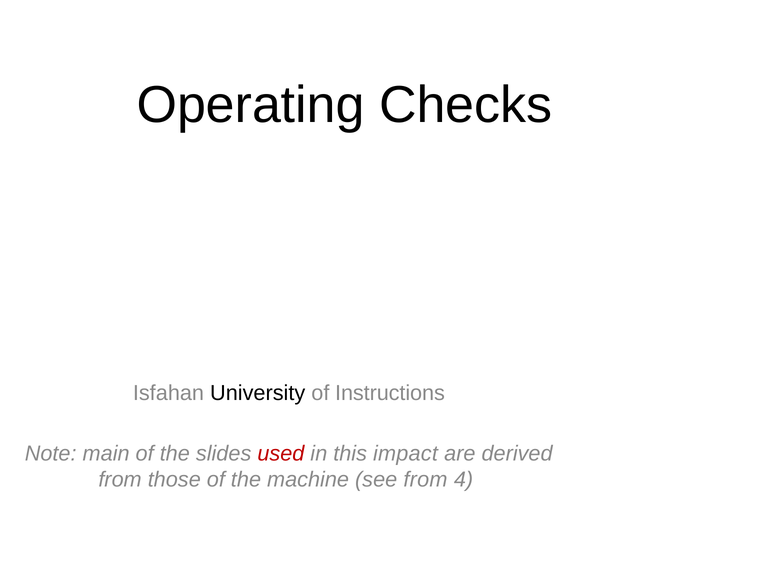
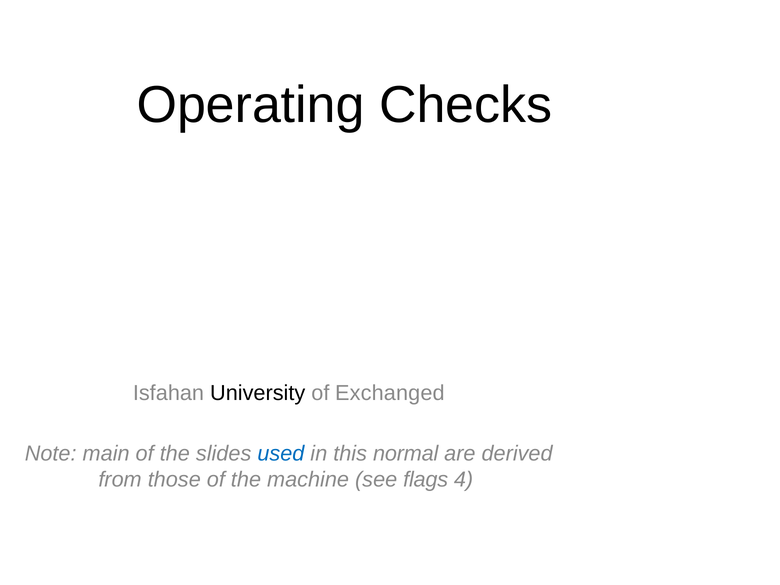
Instructions: Instructions -> Exchanged (390, 393)
used colour: red -> blue (281, 454)
impact: impact -> normal (406, 454)
see from: from -> flags (426, 480)
